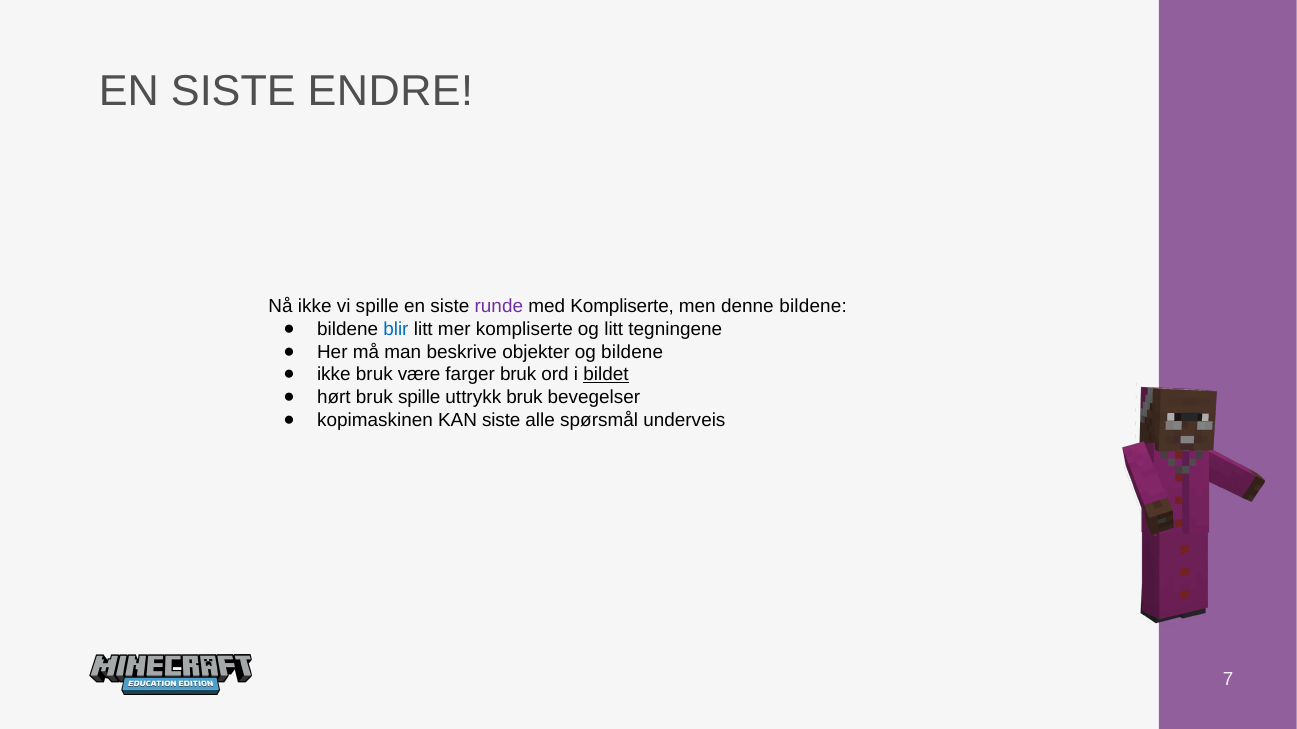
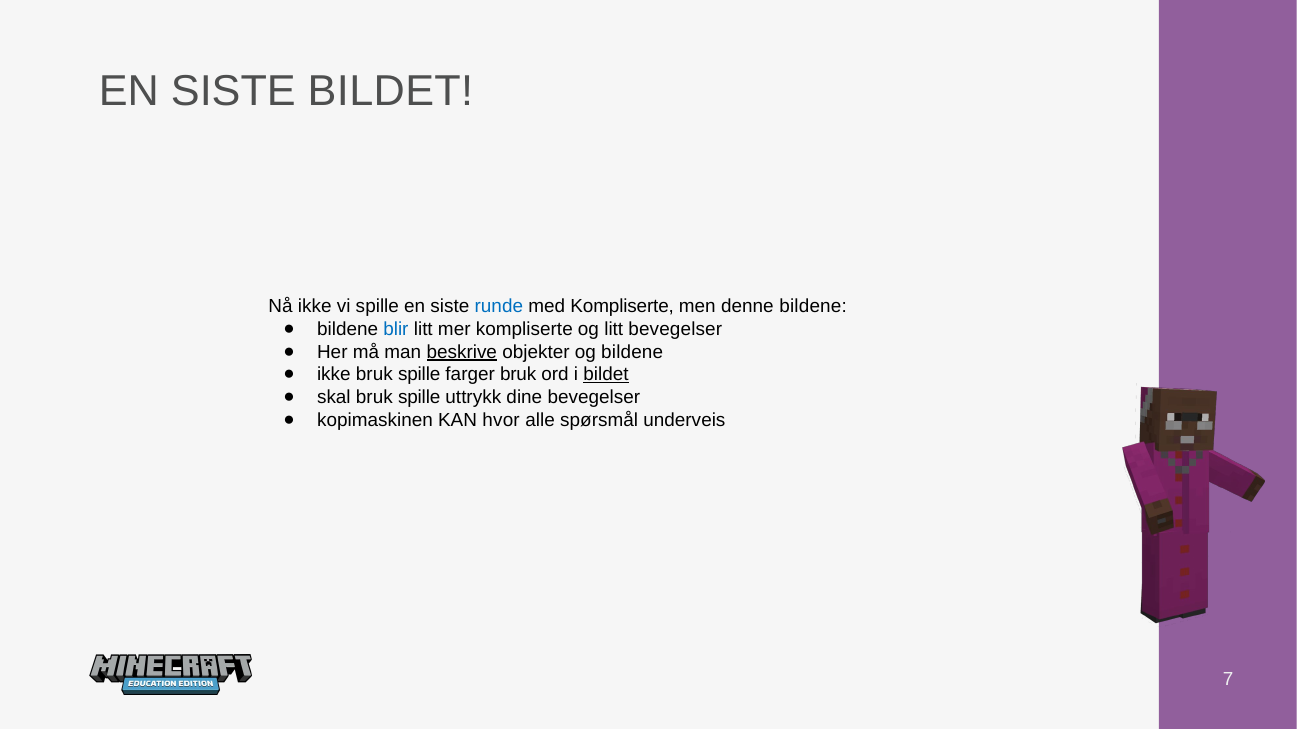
SISTE ENDRE: ENDRE -> BILDET (390, 92)
runde colour: purple -> blue (499, 307)
litt tegningene: tegningene -> bevegelser (675, 329)
beskrive underline: none -> present (462, 352)
ikke bruk være: være -> spille (419, 375)
hørt: hørt -> skal (334, 398)
uttrykk bruk: bruk -> dine (524, 398)
KAN siste: siste -> hvor (501, 420)
